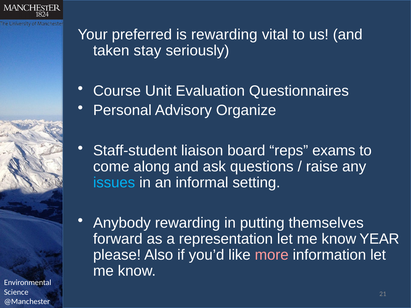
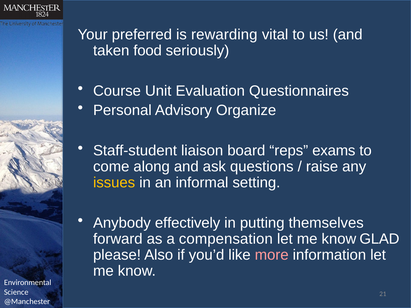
stay: stay -> food (148, 51)
issues colour: light blue -> yellow (114, 183)
Anybody rewarding: rewarding -> effectively (188, 223)
representation: representation -> compensation (226, 239)
YEAR: YEAR -> GLAD (379, 239)
